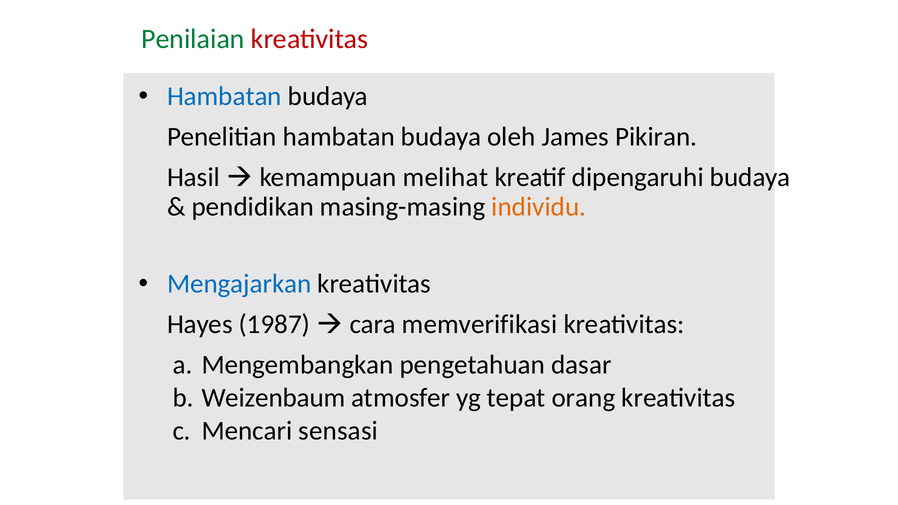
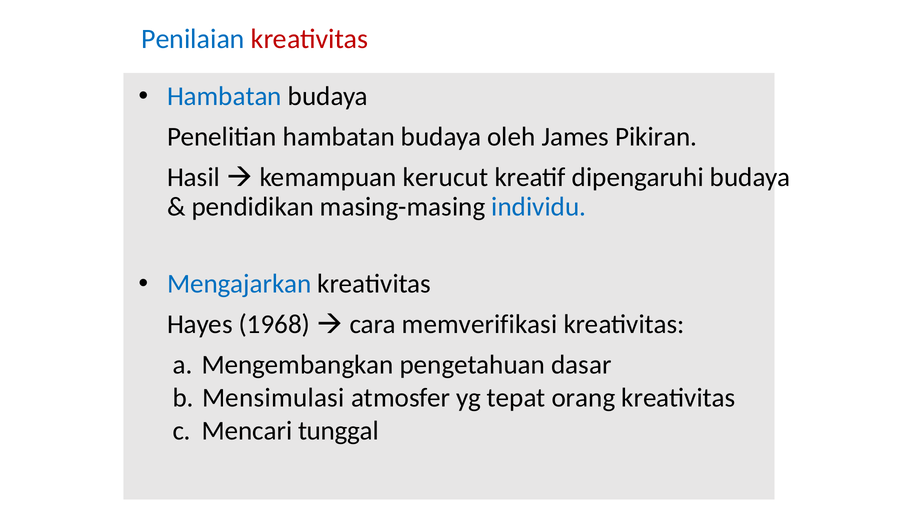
Penilaian colour: green -> blue (193, 39)
melihat: melihat -> kerucut (445, 177)
individu colour: orange -> blue (539, 207)
1987: 1987 -> 1968 (274, 324)
Weizenbaum: Weizenbaum -> Mensimulasi (273, 398)
sensasi: sensasi -> tunggal (338, 431)
